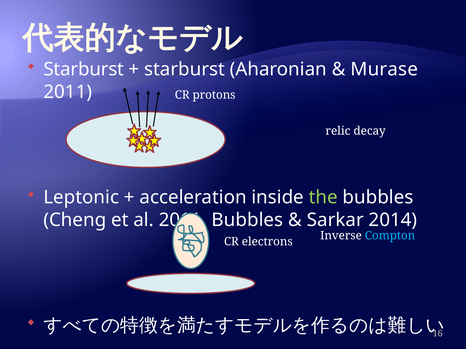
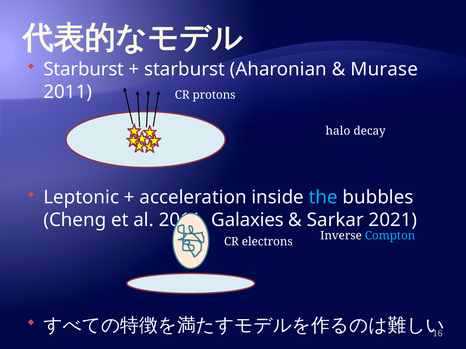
relic: relic -> halo (338, 131)
the colour: light green -> light blue (323, 198)
Bubbles: Bubbles -> Galaxies (248, 220)
2014: 2014 -> 2021 (393, 220)
